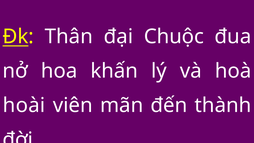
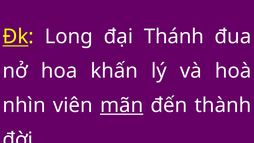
Thân: Thân -> Long (69, 37)
Chuộc: Chuộc -> Thánh (174, 37)
hoài: hoài -> nhìn (24, 105)
mãn underline: none -> present (122, 105)
